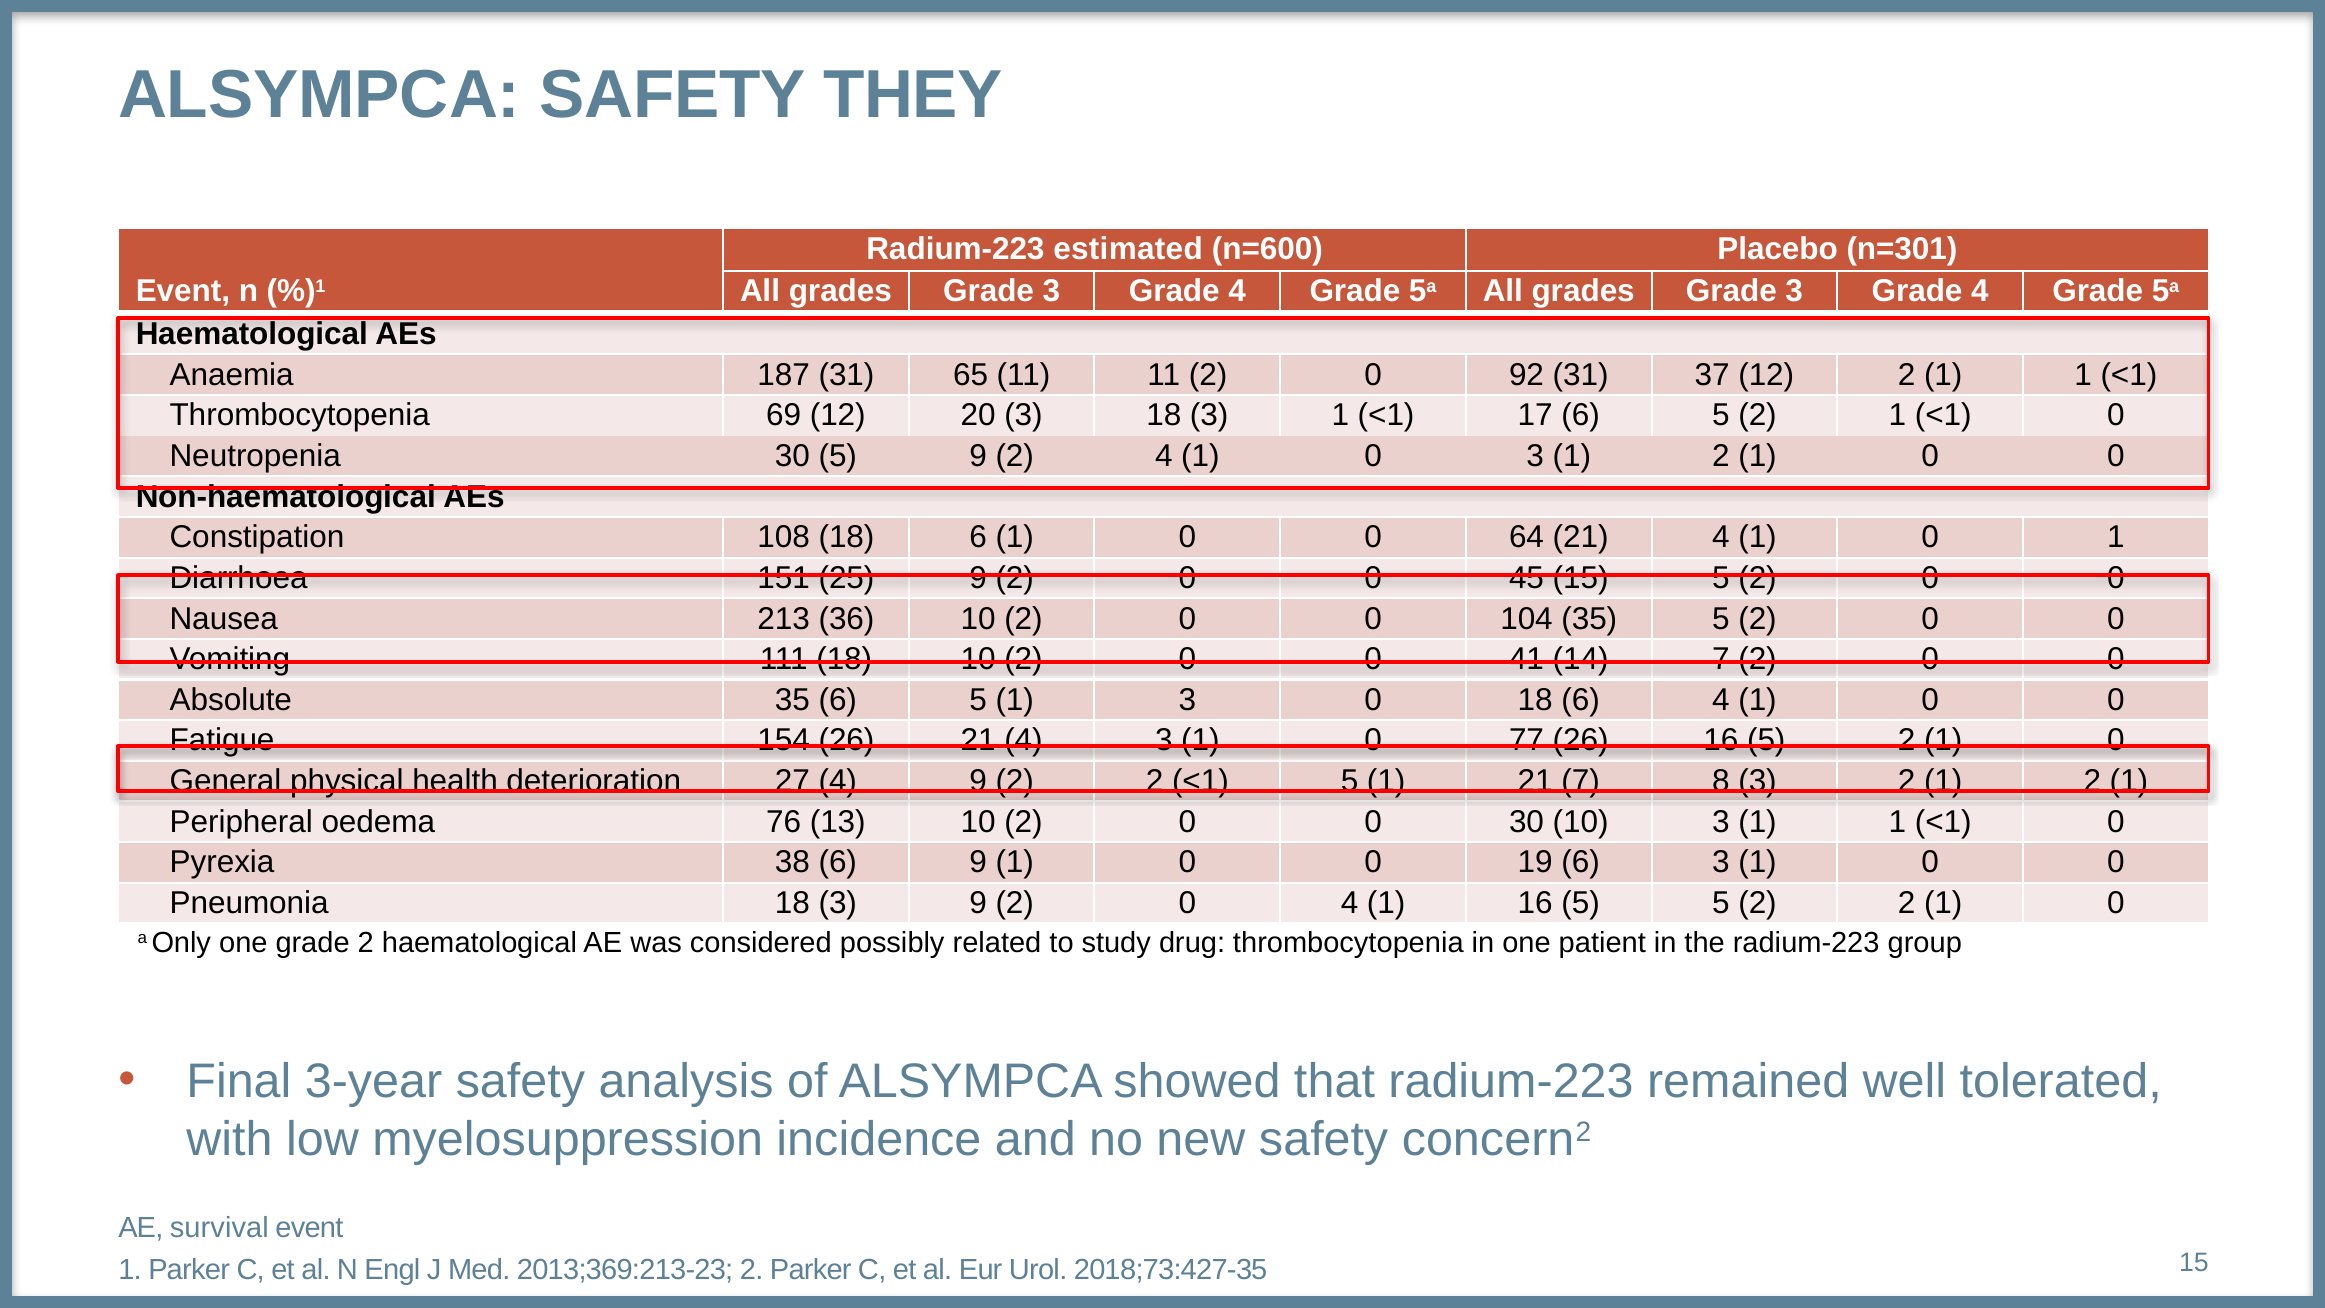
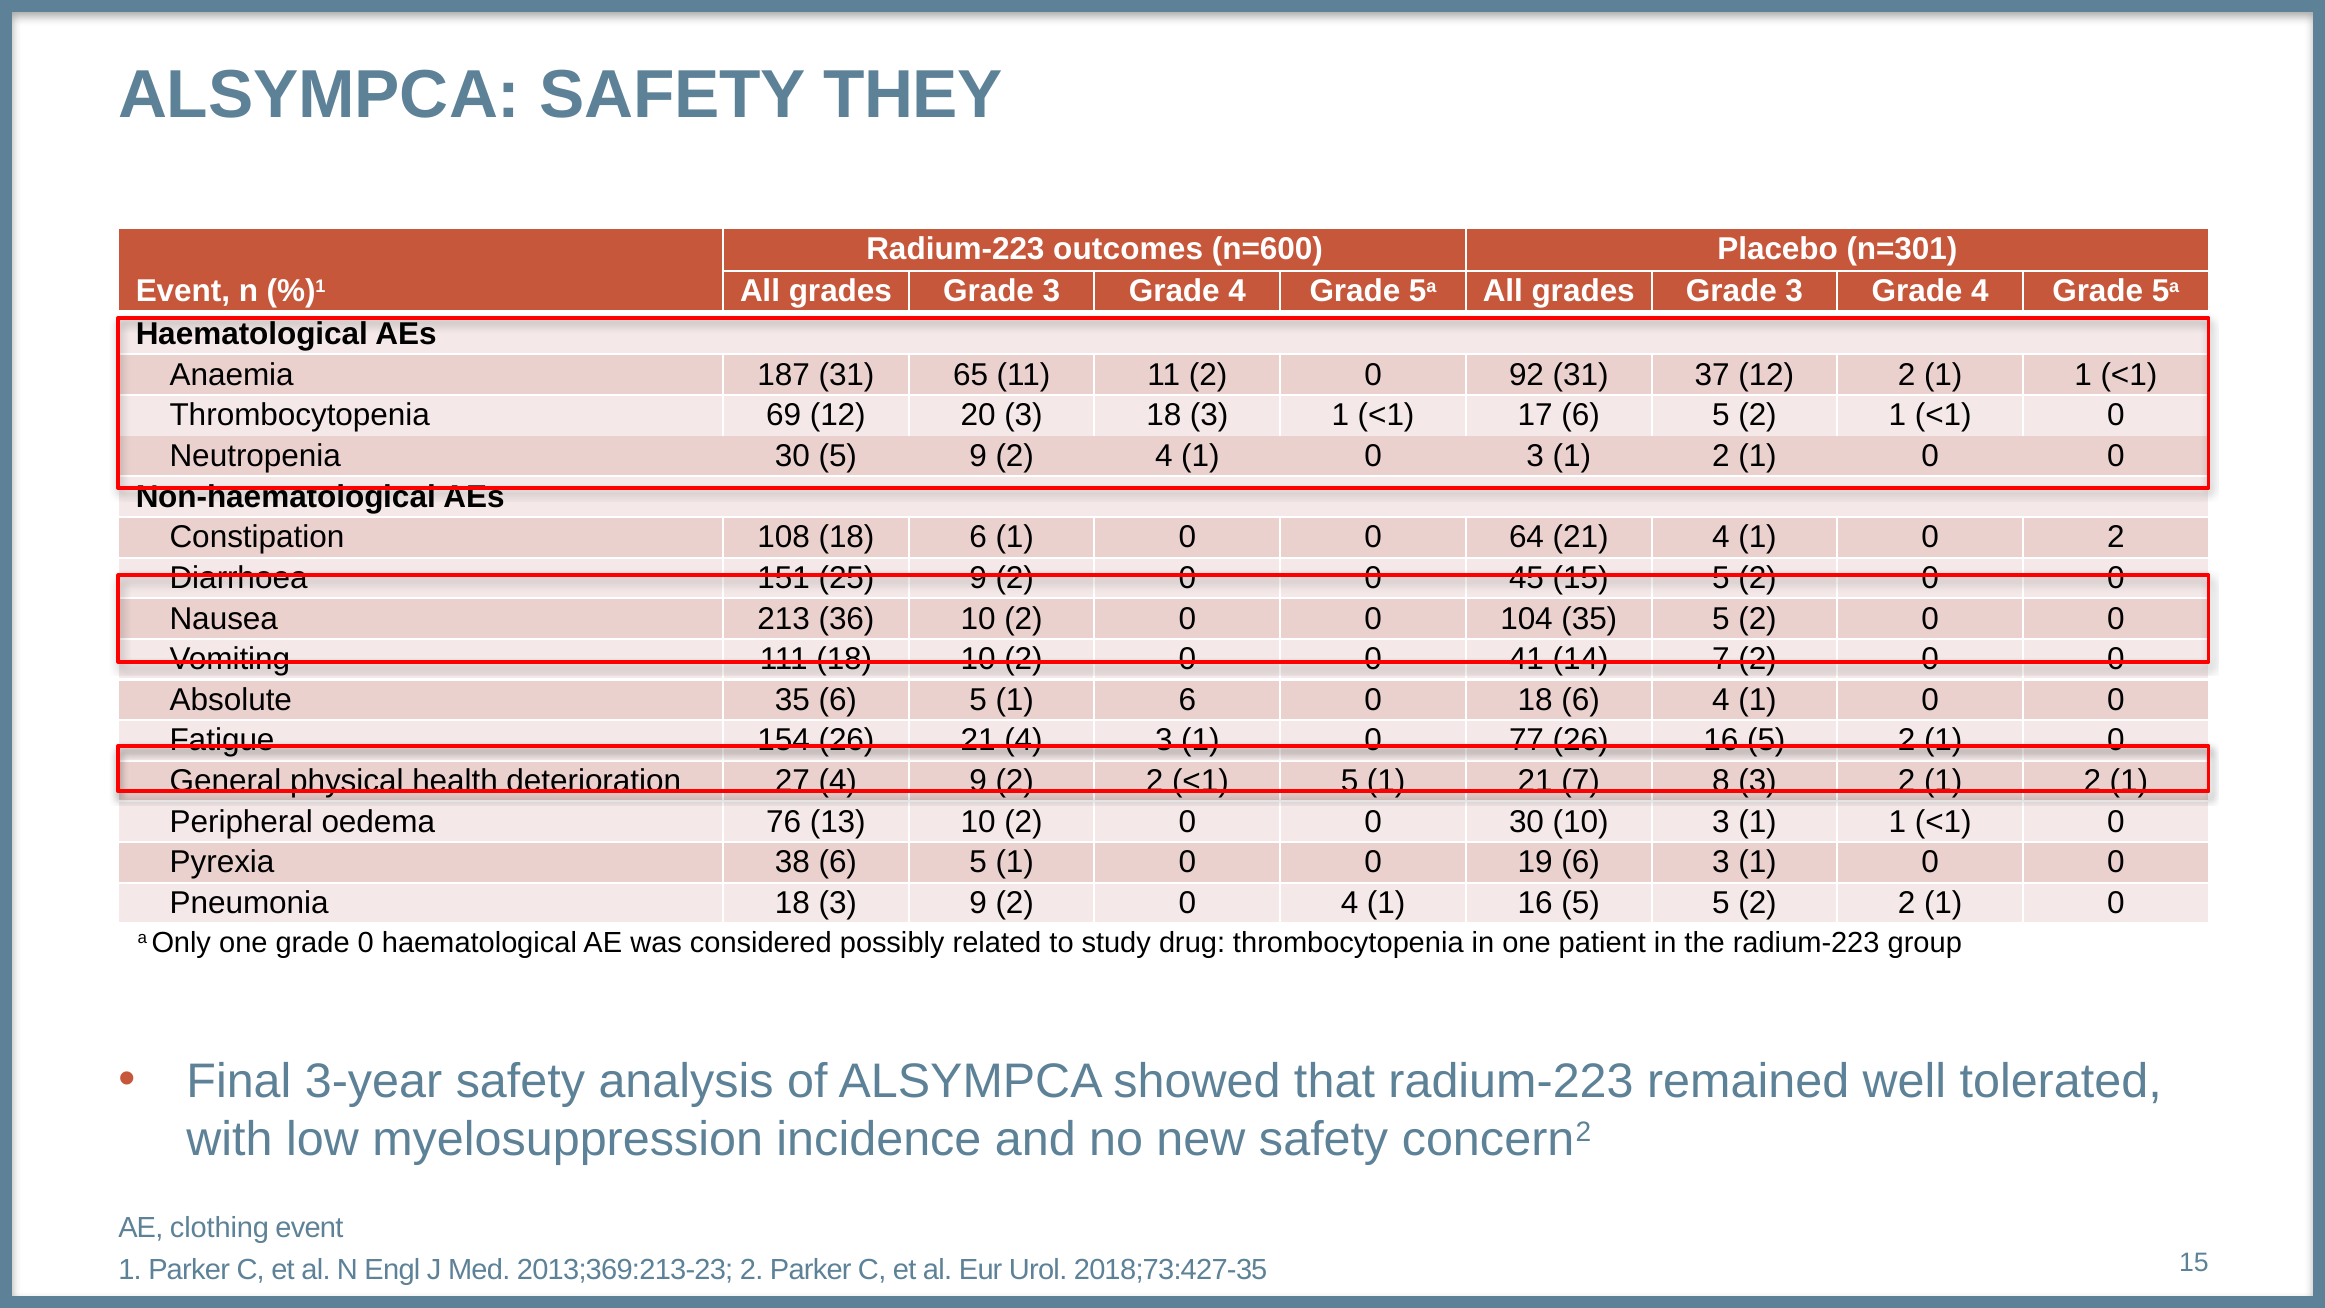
estimated: estimated -> outcomes (1128, 249)
0 1: 1 -> 2 (2116, 537)
1 3: 3 -> 6 (1187, 700)
38 6 9: 9 -> 5 (978, 862)
grade 2: 2 -> 0 (366, 943)
survival: survival -> clothing (219, 1228)
